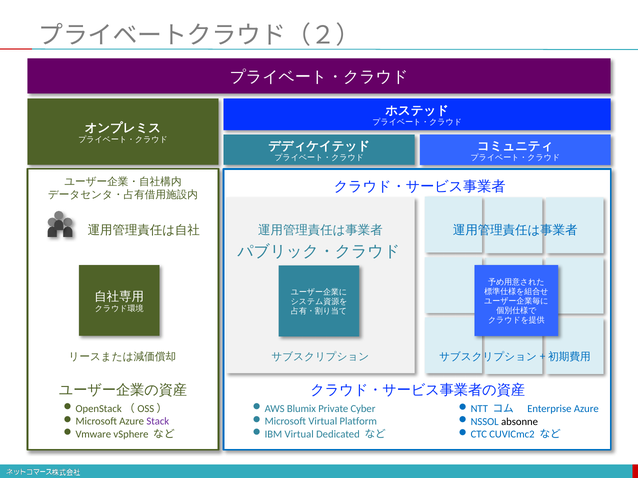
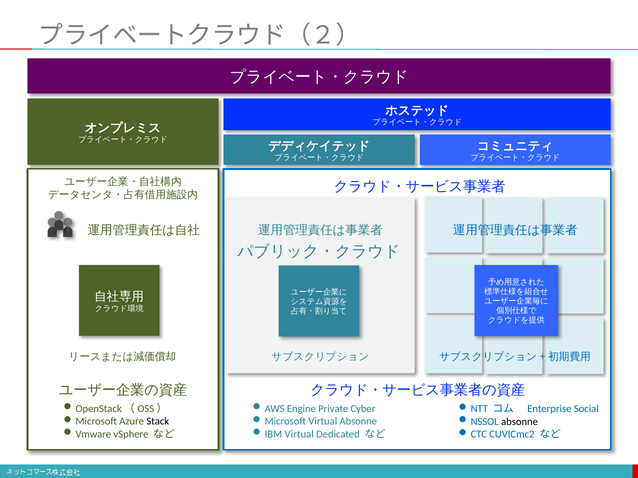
Blumix: Blumix -> Engine (301, 409)
Enterprise Azure: Azure -> Social (586, 409)
Stack colour: purple -> black (158, 422)
Virtual Platform: Platform -> Absonne (358, 422)
